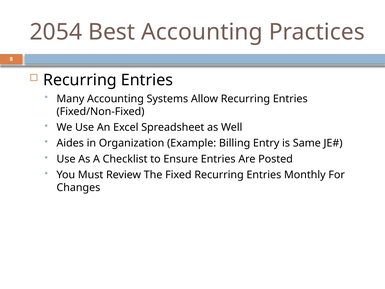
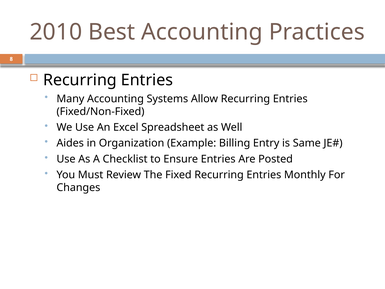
2054: 2054 -> 2010 (56, 32)
